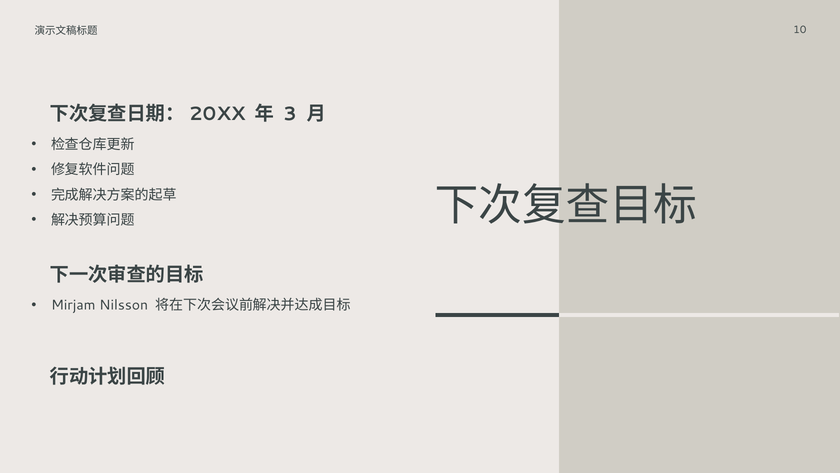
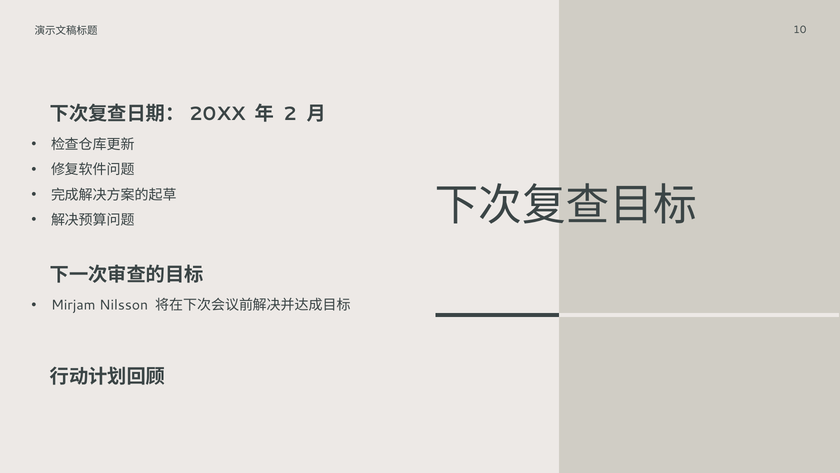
3: 3 -> 2 (290, 114)
